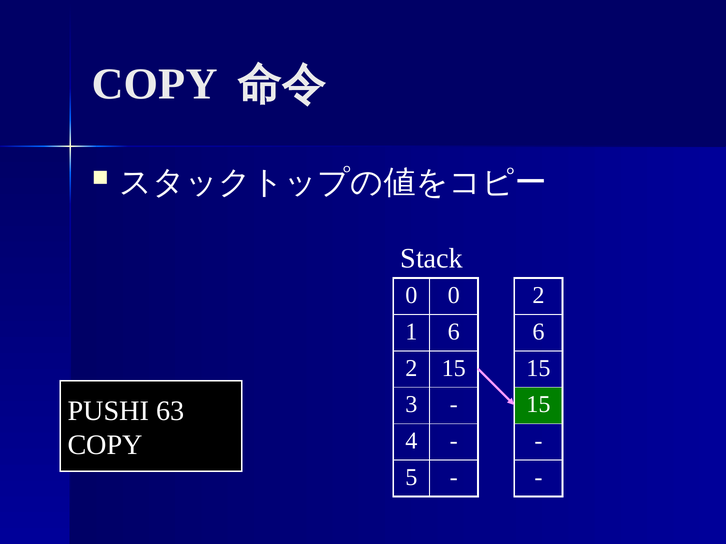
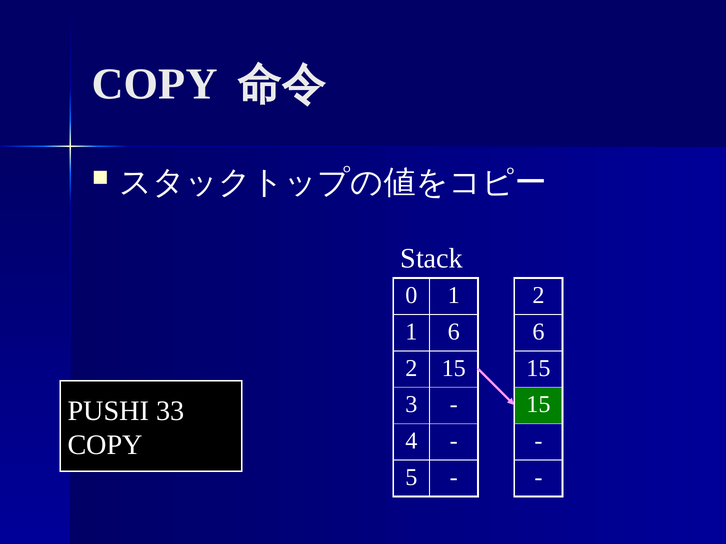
0 0: 0 -> 1 (454, 296)
63: 63 -> 33 (170, 412)
